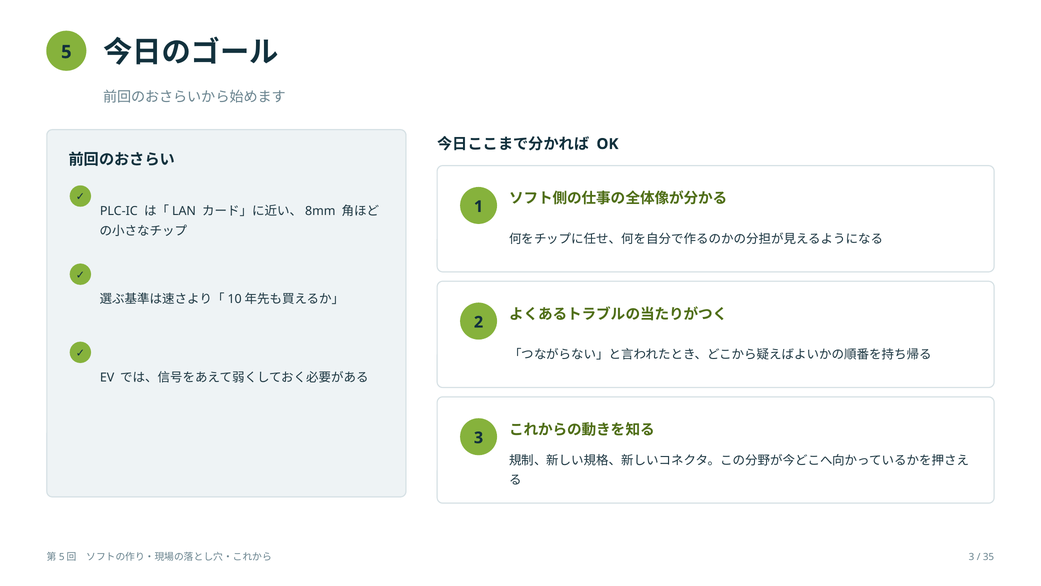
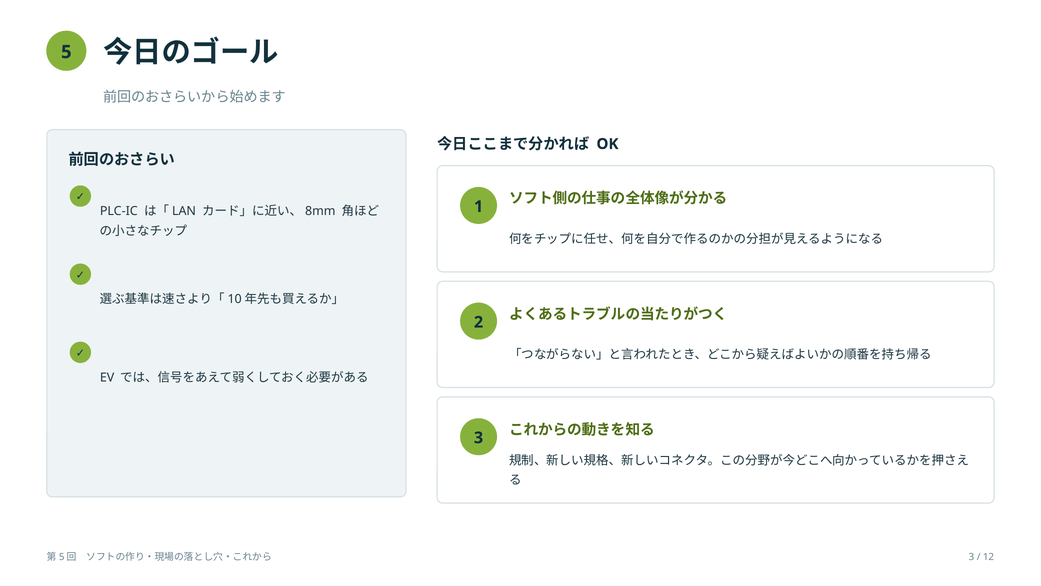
35: 35 -> 12 (988, 557)
